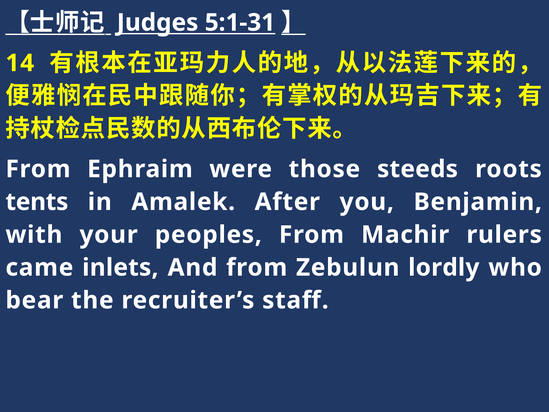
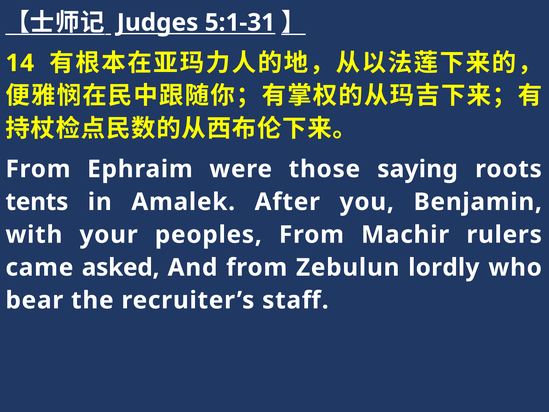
steeds: steeds -> saying (418, 169)
inlets: inlets -> asked (121, 267)
